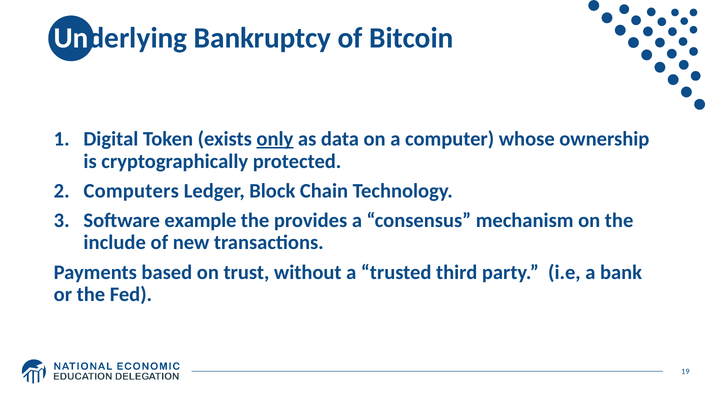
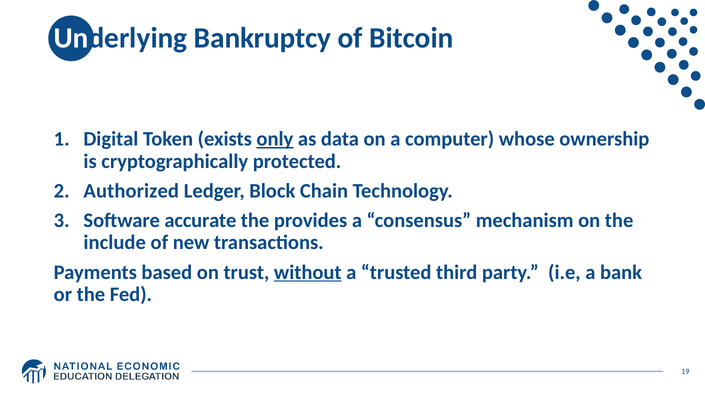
Computers: Computers -> Authorized (131, 191)
example: example -> accurate (200, 220)
without underline: none -> present (308, 272)
